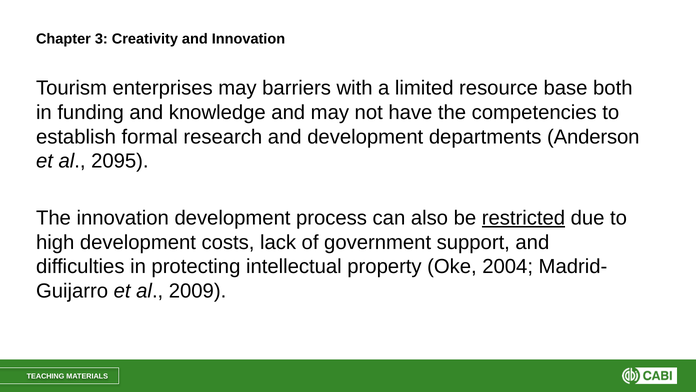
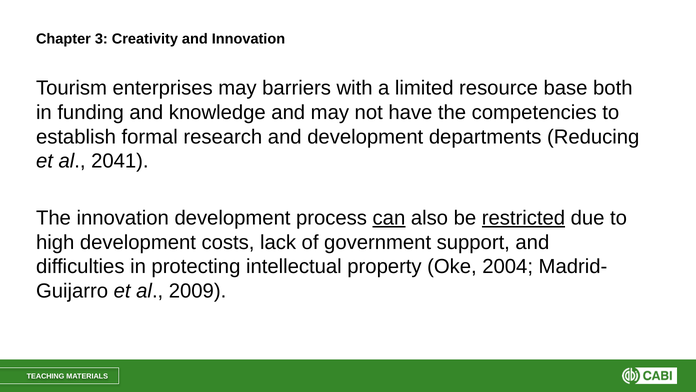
Anderson: Anderson -> Reducing (593, 137)
2095: 2095 -> 2041 (120, 161)
can underline: none -> present (389, 218)
